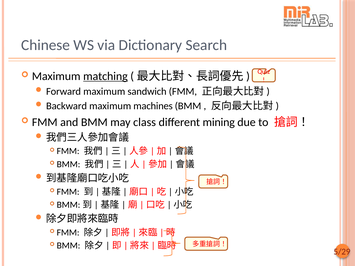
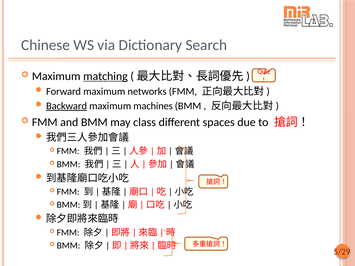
sandwich: sandwich -> networks (147, 92)
Backward underline: none -> present (67, 106)
mining: mining -> spaces (219, 122)
